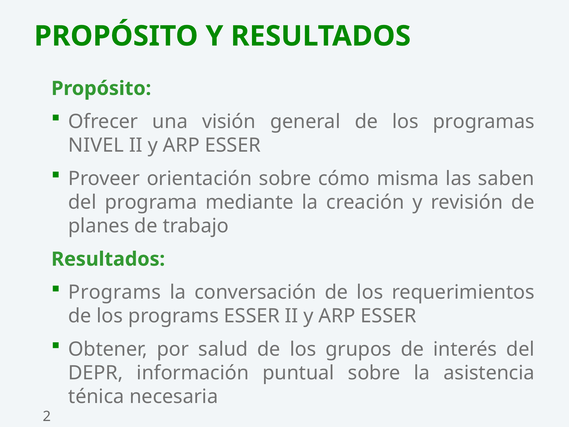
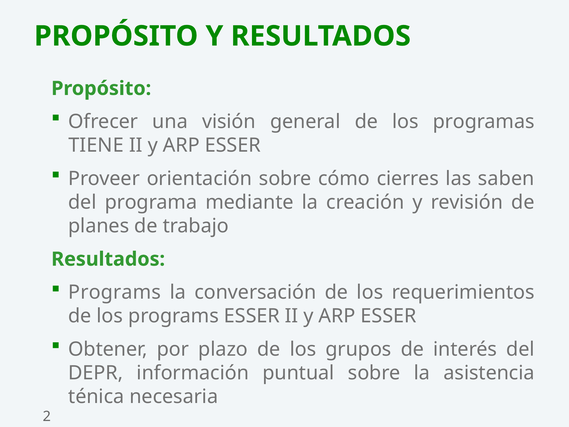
NIVEL: NIVEL -> TIENE (96, 145)
misma: misma -> cierres (408, 178)
salud: salud -> plazo (223, 349)
